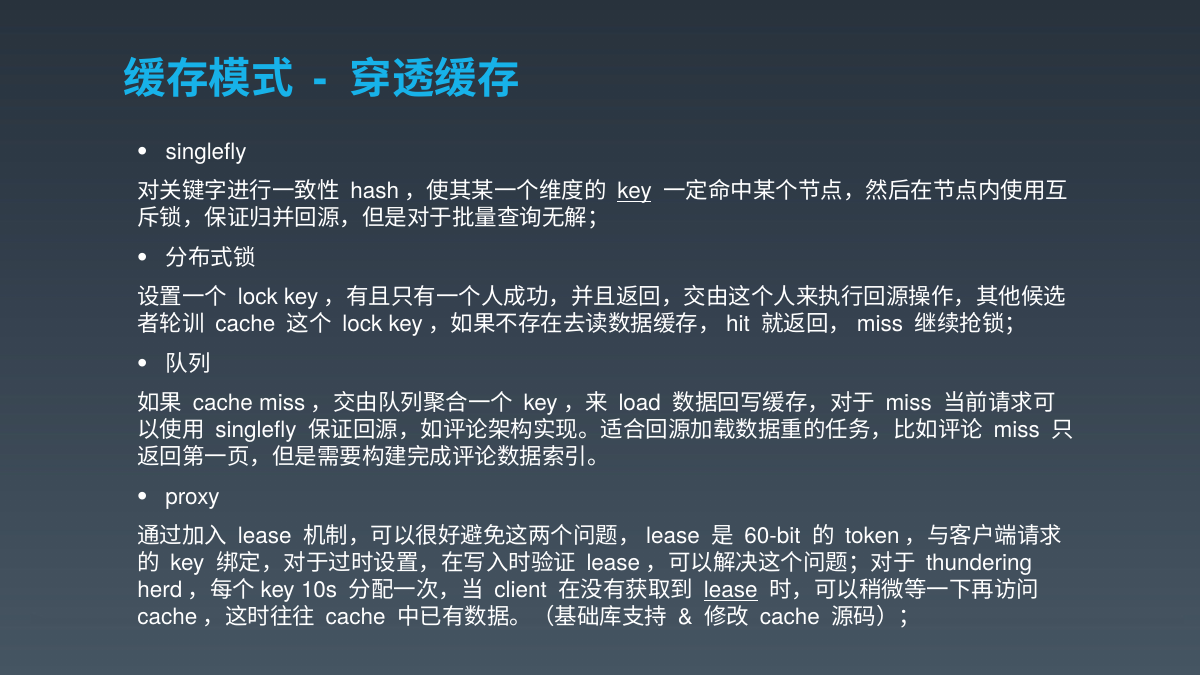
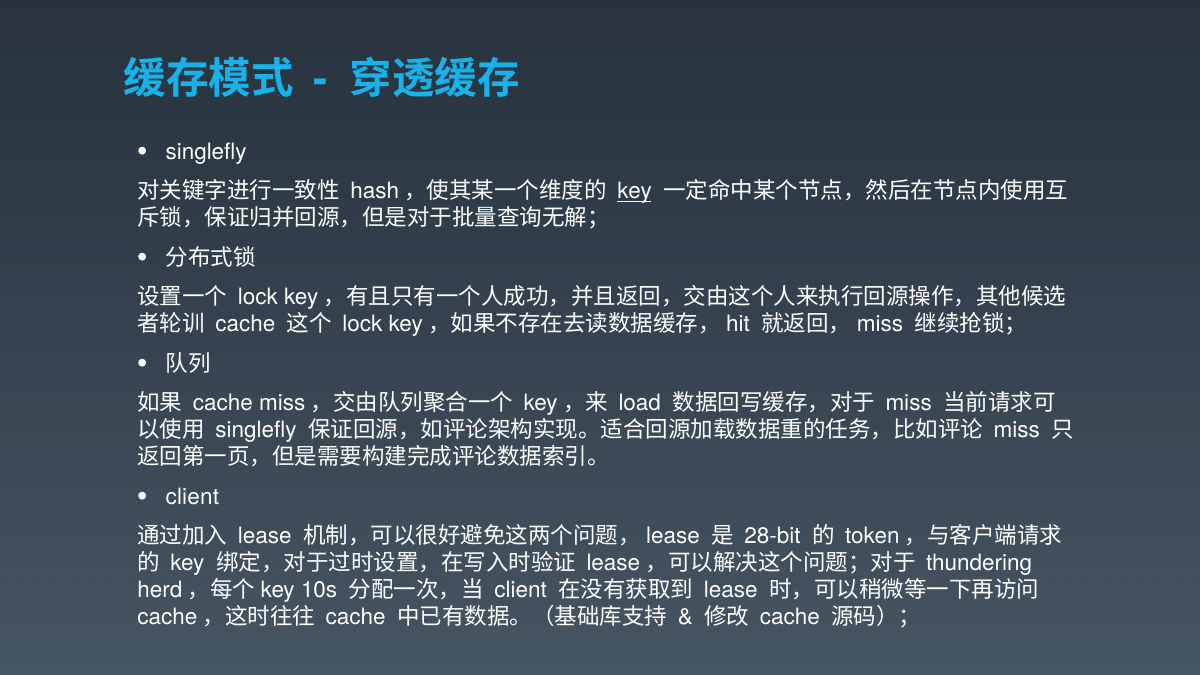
proxy: proxy -> client (192, 497)
60-bit: 60-bit -> 28-bit (773, 537)
lease underline: present -> none (731, 591)
